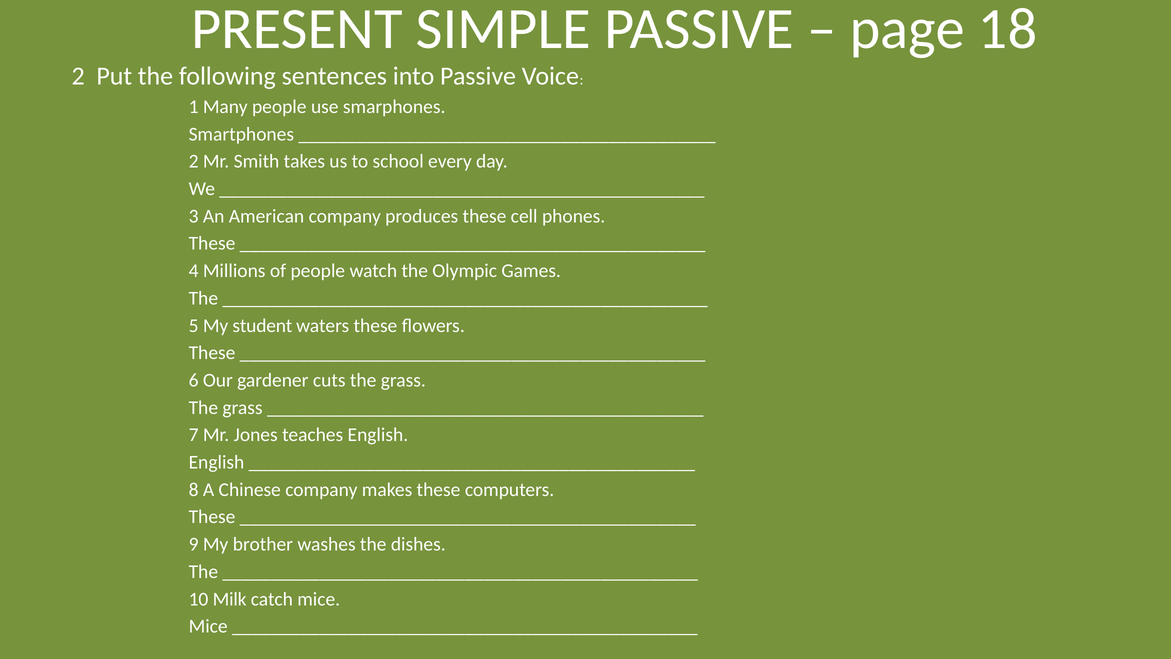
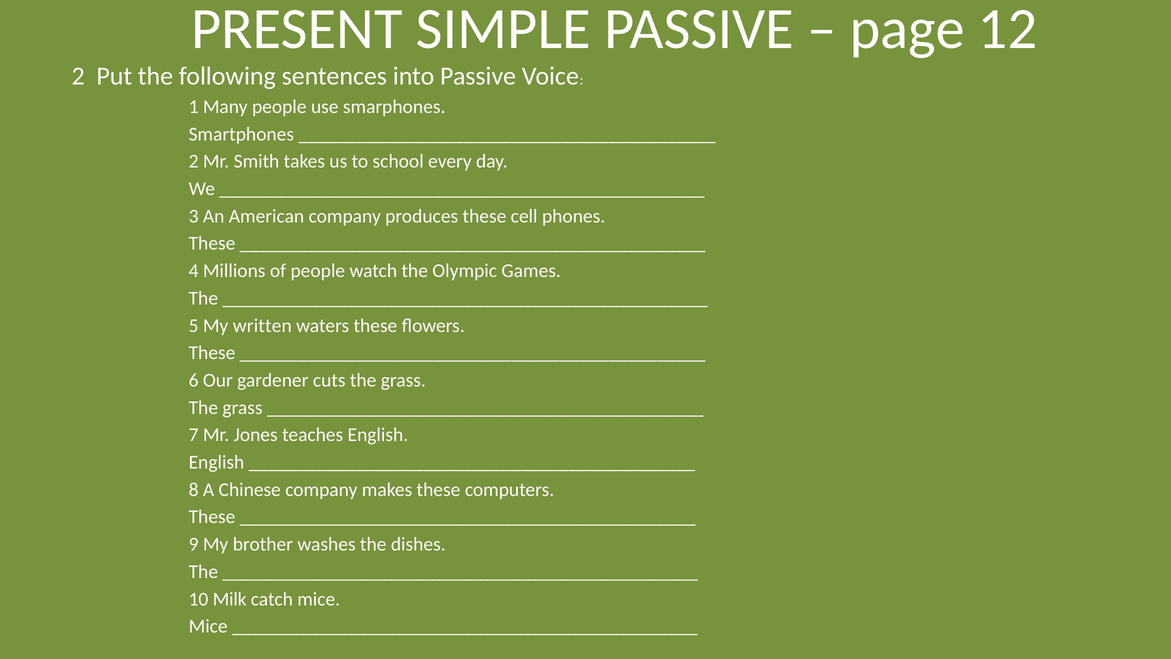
18: 18 -> 12 (1008, 29)
student: student -> written (262, 325)
